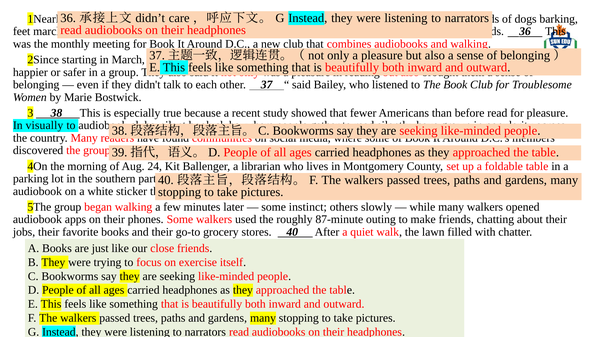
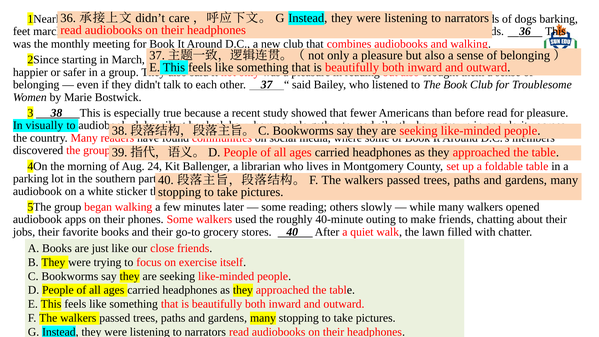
some instinct: instinct -> reading (308, 207)
87-minute: 87-minute -> 40-minute (339, 219)
